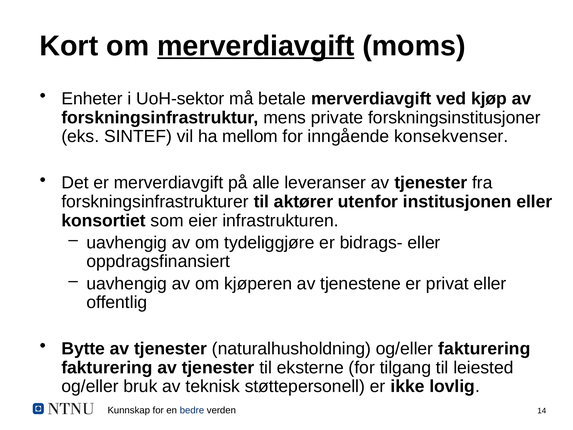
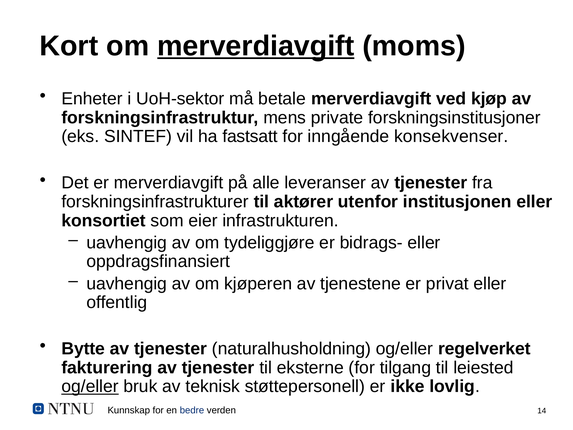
mellom: mellom -> fastsatt (250, 136)
og/eller fakturering: fakturering -> regelverket (484, 349)
og/eller underline: none -> present (90, 386)
